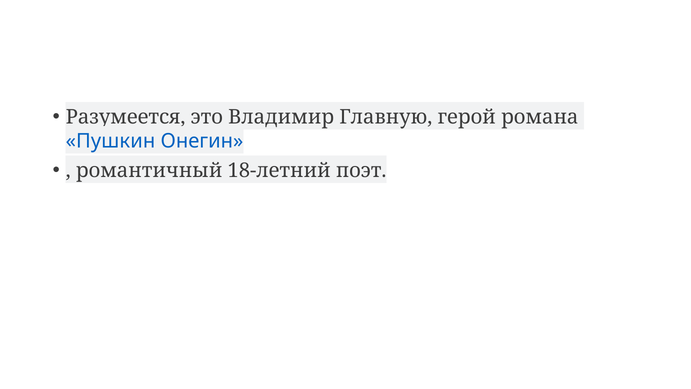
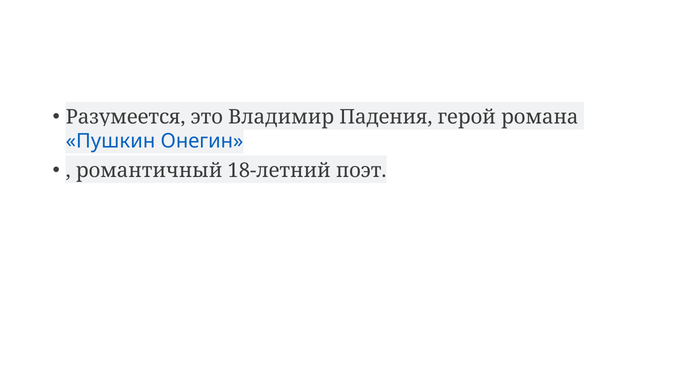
Главную: Главную -> Падения (386, 117)
